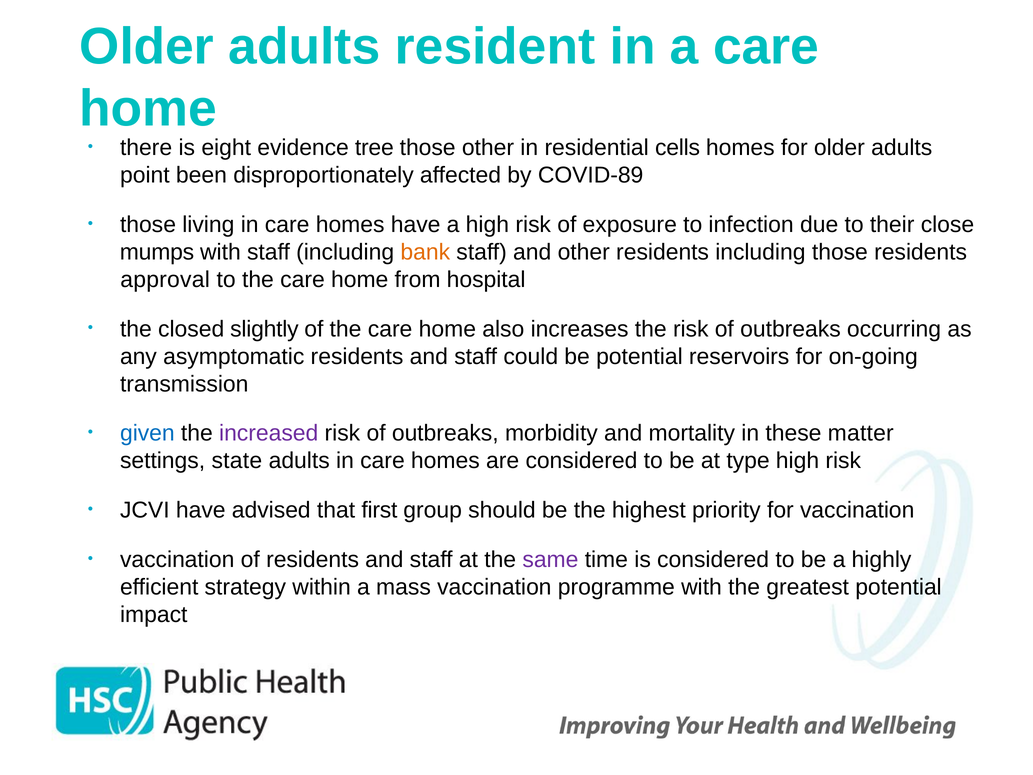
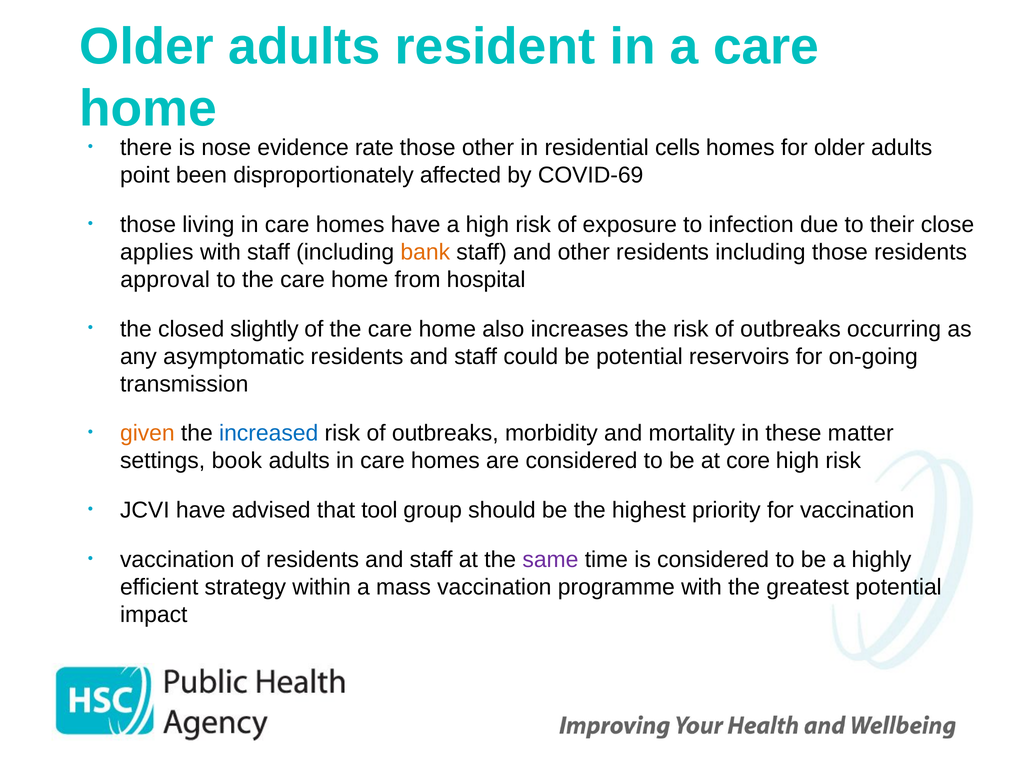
eight: eight -> nose (226, 148)
tree: tree -> rate (374, 148)
COVID-89: COVID-89 -> COVID-69 (591, 175)
mumps: mumps -> applies (157, 252)
given colour: blue -> orange (147, 433)
increased colour: purple -> blue (269, 433)
state: state -> book (237, 461)
type: type -> core (748, 461)
first: first -> tool (379, 510)
